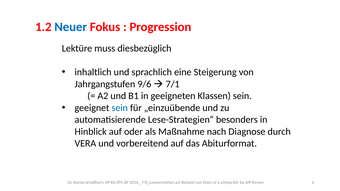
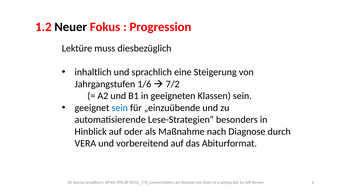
Neuer colour: blue -> black (71, 27)
9/6: 9/6 -> 1/6 (144, 84)
7/1: 7/1 -> 7/2 (173, 84)
